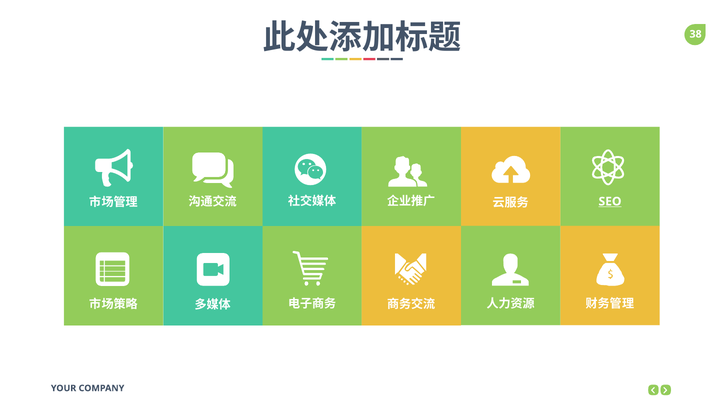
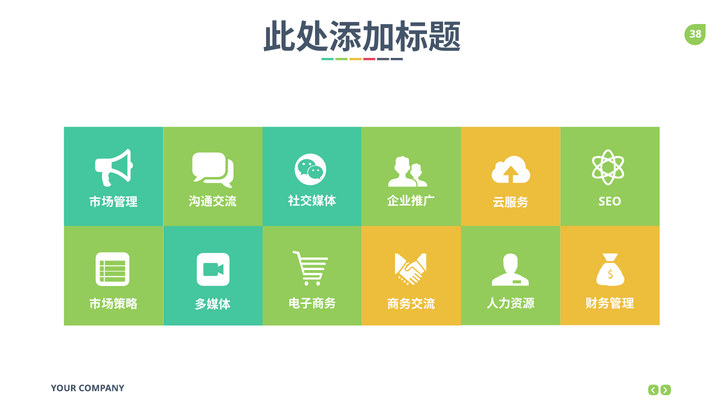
SEO underline: present -> none (610, 201)
